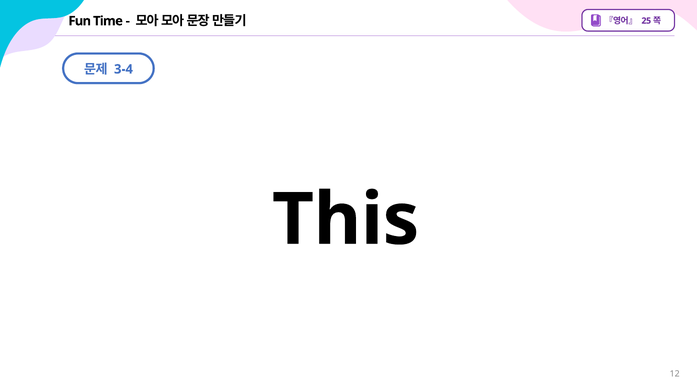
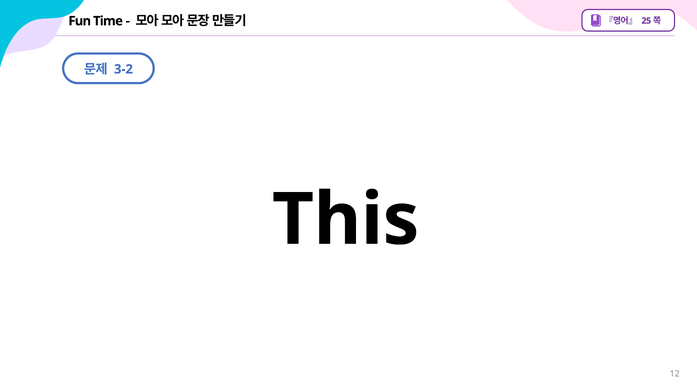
3-4: 3-4 -> 3-2 (123, 69)
